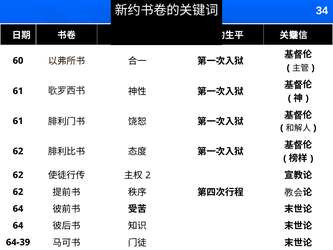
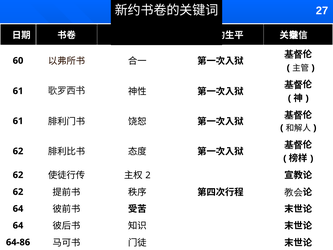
34: 34 -> 27 (322, 11)
64-39: 64-39 -> 64-86 (18, 242)
